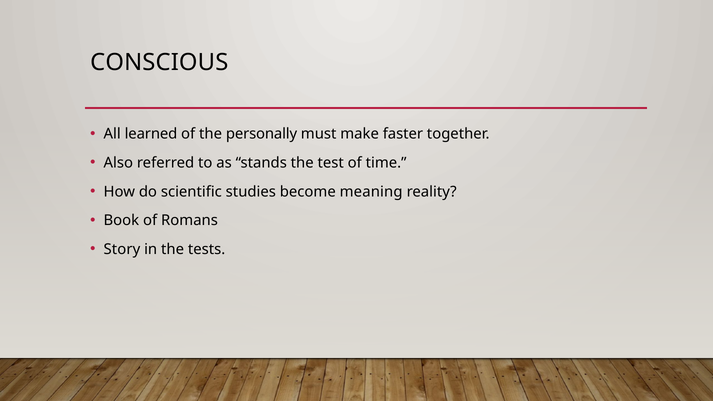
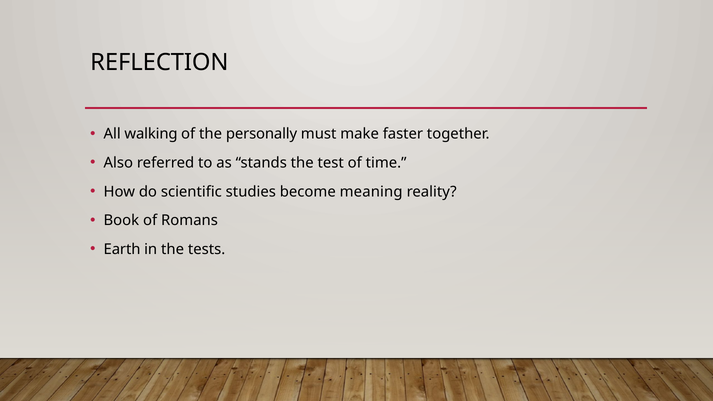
CONSCIOUS: CONSCIOUS -> REFLECTION (159, 62)
learned: learned -> walking (151, 134)
Story: Story -> Earth (122, 249)
